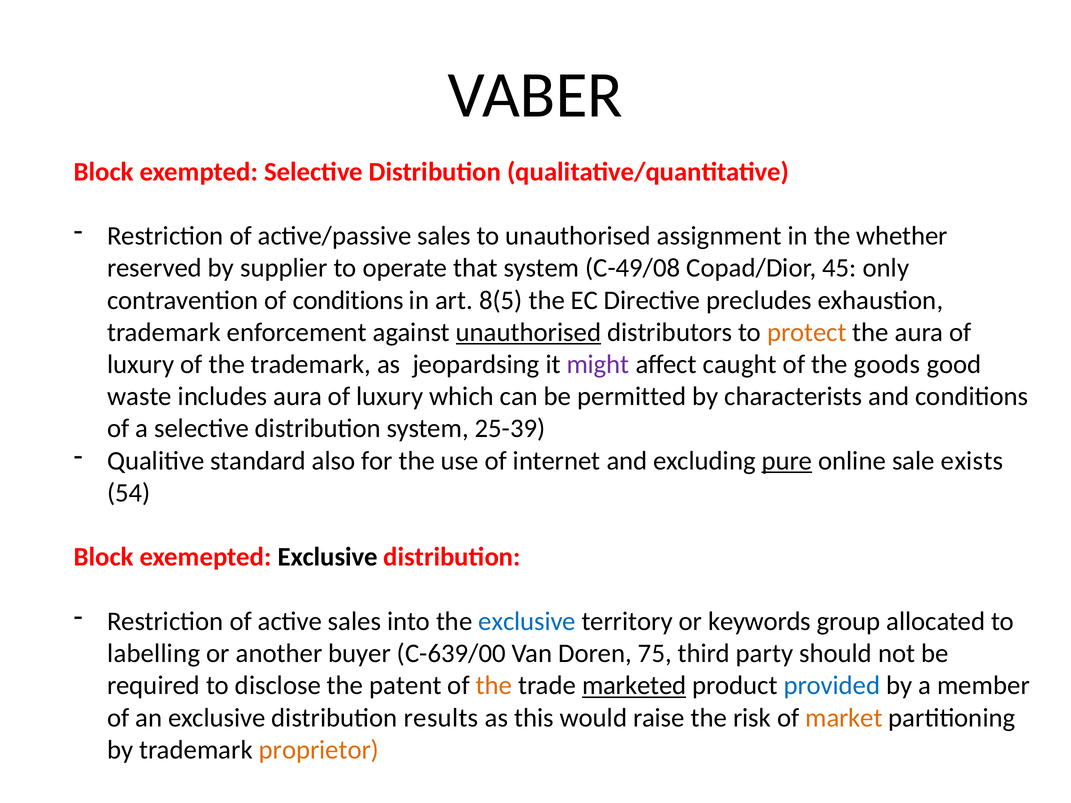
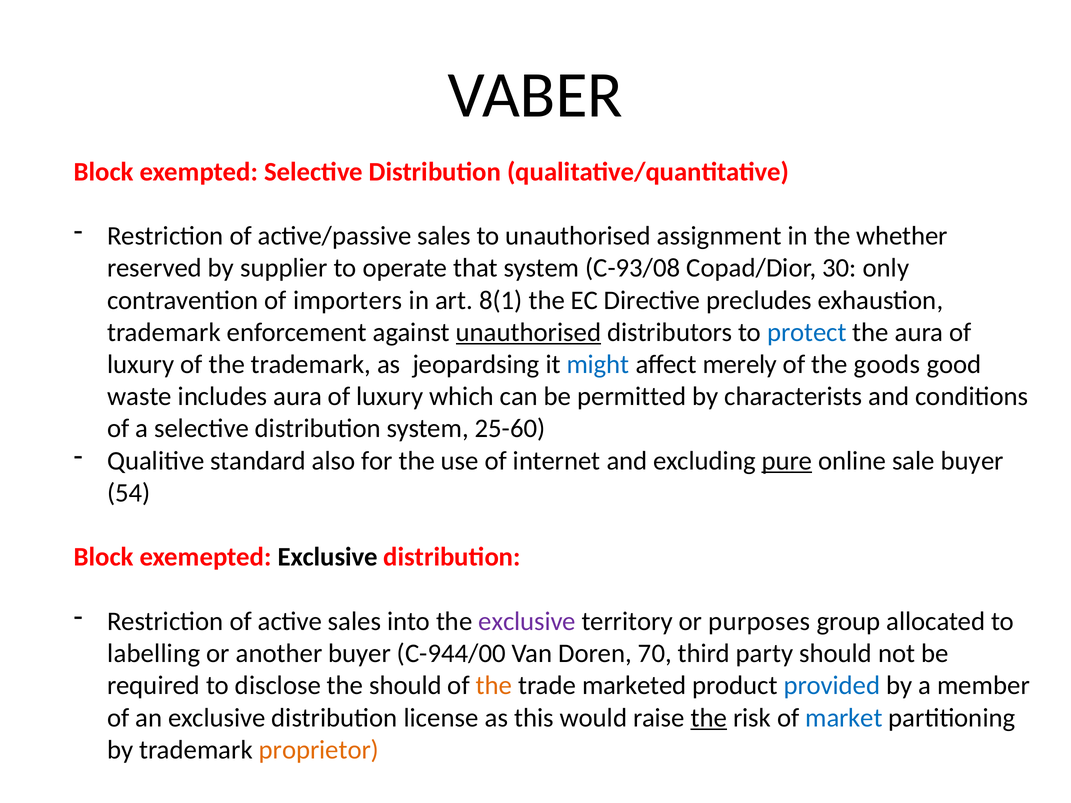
C-49/08: C-49/08 -> C-93/08 (633, 268)
45: 45 -> 30 (840, 268)
of conditions: conditions -> importers (348, 300)
8(5: 8(5 -> 8(1 (501, 300)
protect colour: orange -> blue (807, 332)
might colour: purple -> blue (598, 365)
caught: caught -> merely (740, 365)
25-39: 25-39 -> 25-60 (510, 429)
sale exists: exists -> buyer (972, 461)
exclusive colour: blue -> purple (527, 622)
keywords: keywords -> purposes (759, 622)
C-639/00: C-639/00 -> C-944/00 (451, 654)
75: 75 -> 70 (655, 654)
the patent: patent -> should (405, 686)
marketed underline: present -> none (634, 686)
results: results -> license (441, 718)
the underline: none -> present (709, 718)
market colour: orange -> blue (844, 718)
